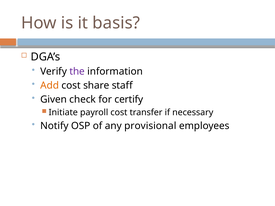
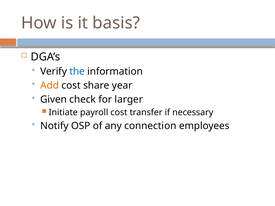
the colour: purple -> blue (77, 72)
staff: staff -> year (122, 86)
certify: certify -> larger (129, 100)
provisional: provisional -> connection (150, 126)
